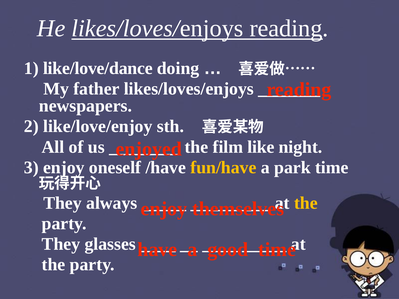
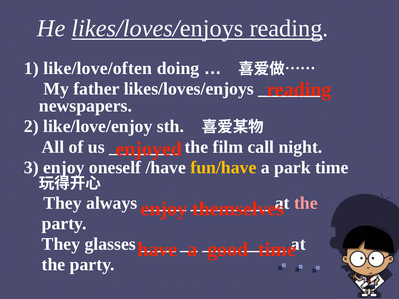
like/love/dance: like/love/dance -> like/love/often (98, 68)
like: like -> call (261, 147)
the colour: yellow -> pink (306, 203)
